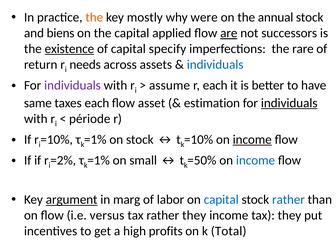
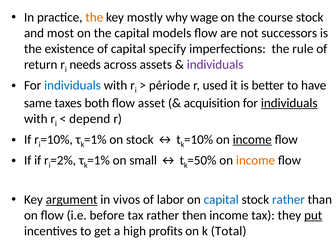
were: were -> wage (204, 17)
annual: annual -> course (276, 17)
biens: biens -> most (60, 33)
applied: applied -> models (172, 33)
are underline: present -> none (229, 33)
existence underline: present -> none (69, 49)
rare: rare -> rule (303, 49)
individuals colour: blue -> purple (215, 65)
individuals colour: purple -> blue (72, 85)
assume: assume -> période (170, 85)
r each: each -> used (215, 85)
taxes each: each -> both (97, 103)
estimation: estimation -> acquisition (212, 103)
période: période -> depend (90, 119)
income colour: blue -> orange (256, 160)
marg: marg -> vivos (127, 200)
versus: versus -> before (107, 215)
rather they: they -> then (194, 215)
put underline: none -> present (313, 215)
